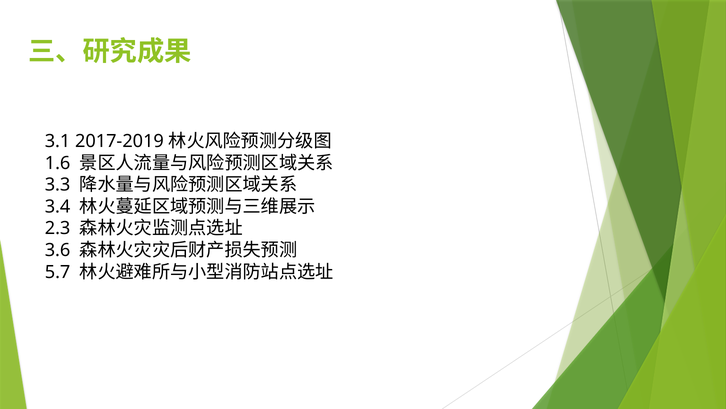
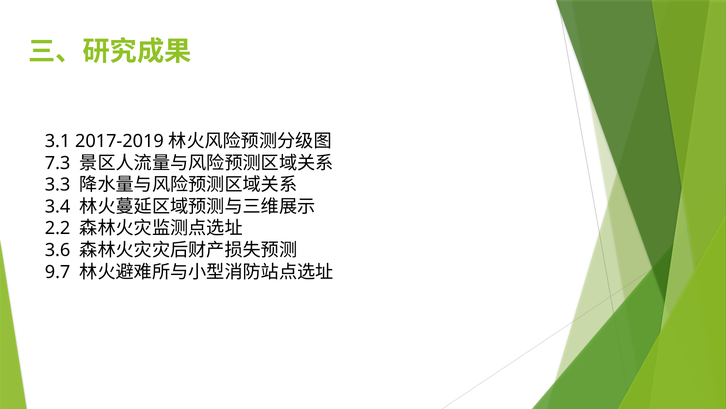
1.6: 1.6 -> 7.3 (58, 163)
2.3: 2.3 -> 2.2 (58, 228)
5.7: 5.7 -> 9.7 (58, 272)
